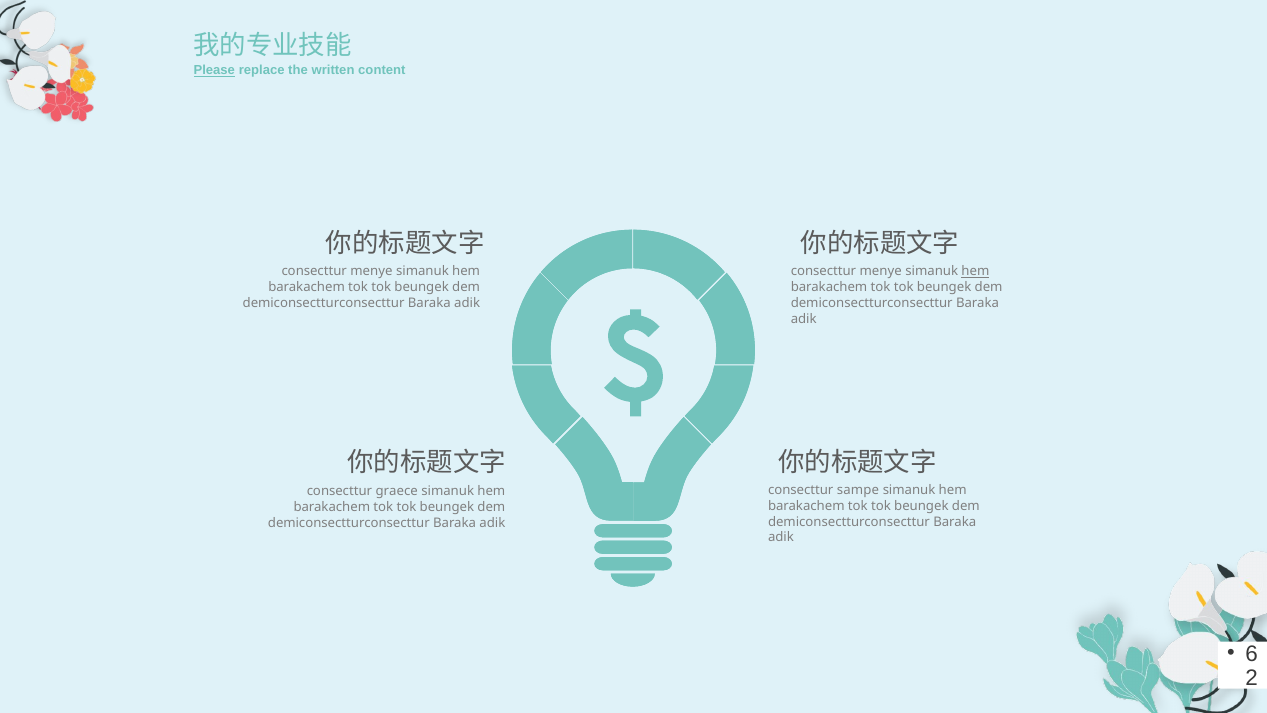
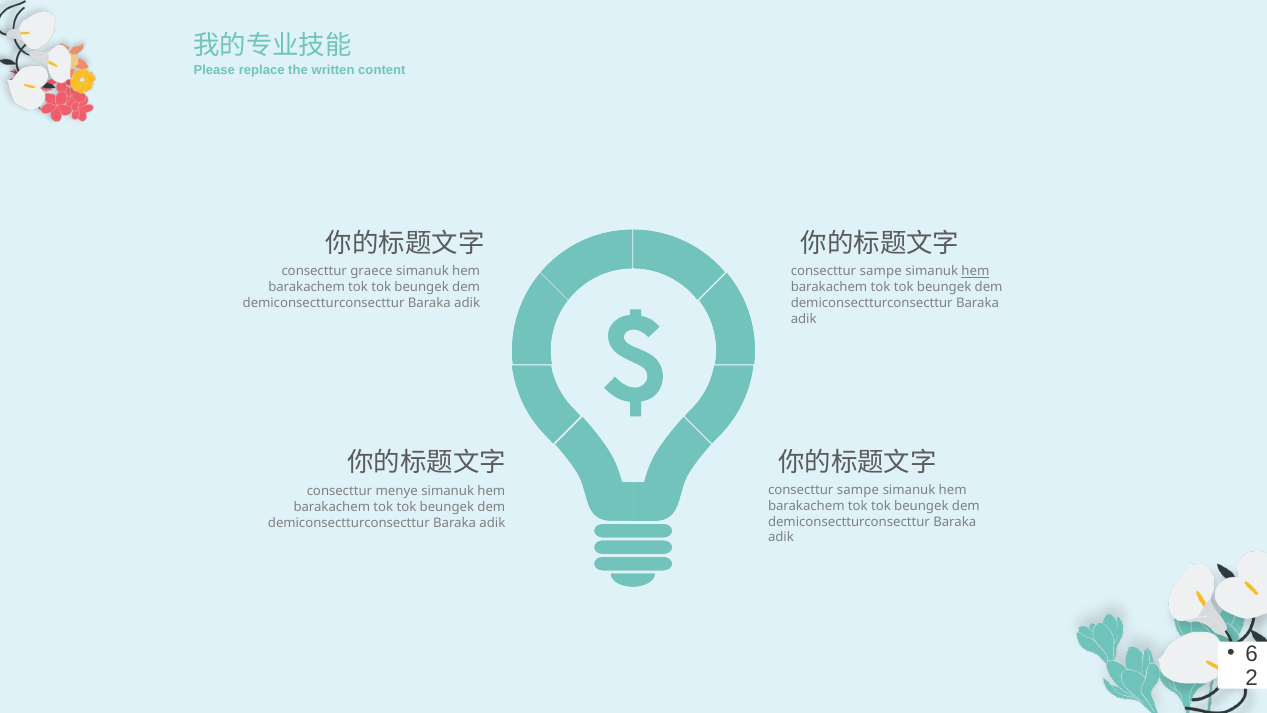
Please underline: present -> none (214, 71)
menye: menye -> graece (371, 271)
menye: menye -> sampe (881, 271)
graece: graece -> menye (397, 491)
